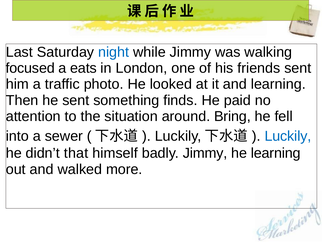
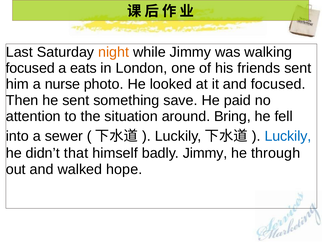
night colour: blue -> orange (114, 52)
traffic: traffic -> nurse (62, 84)
and learning: learning -> focused (278, 84)
finds: finds -> save (180, 100)
he learning: learning -> through (276, 153)
more: more -> hope (124, 169)
